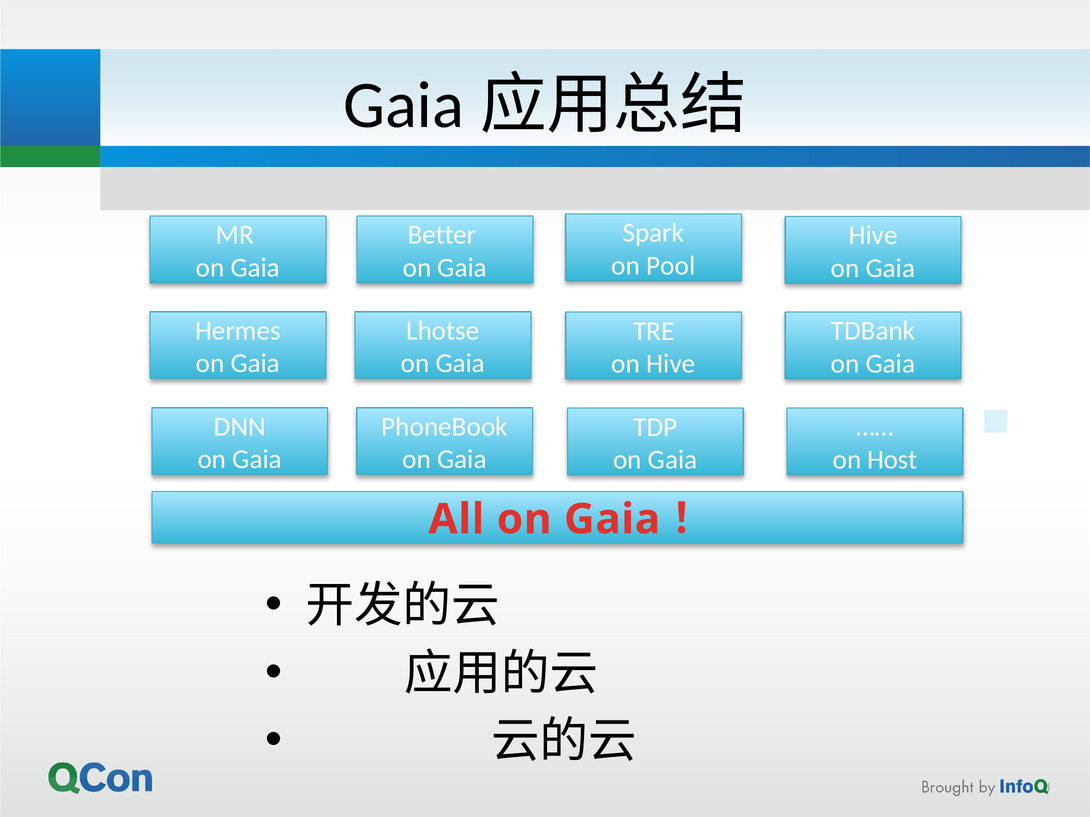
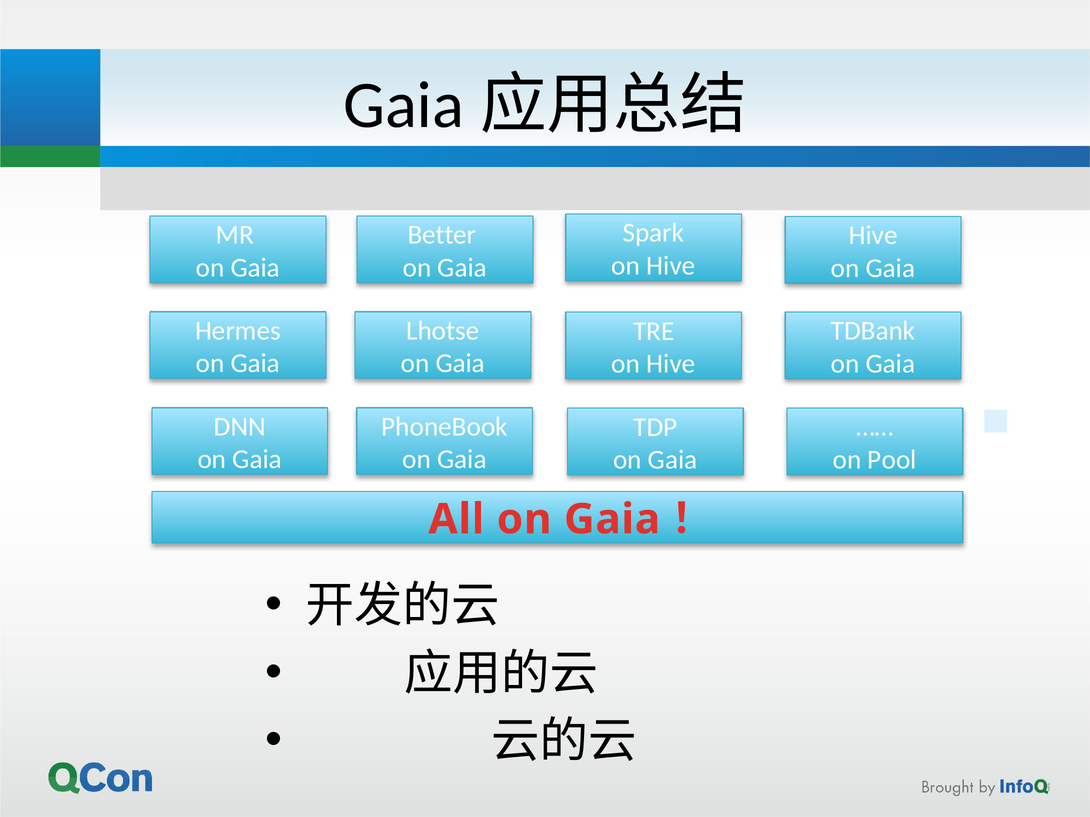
Pool: Pool -> Hive (671, 266)
Host: Host -> Pool (892, 460)
